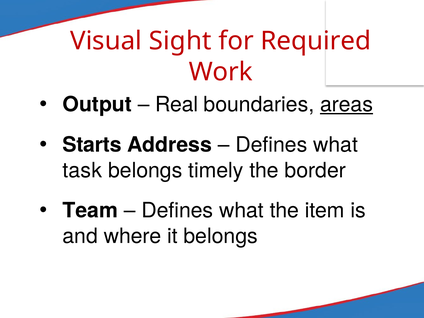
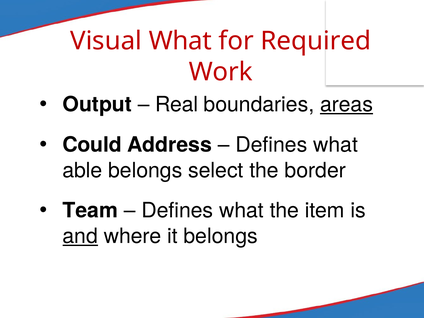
Visual Sight: Sight -> What (180, 41)
Starts: Starts -> Could (92, 145)
task: task -> able (82, 170)
timely: timely -> select (216, 170)
and underline: none -> present (80, 236)
